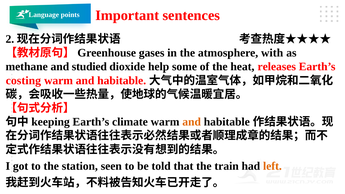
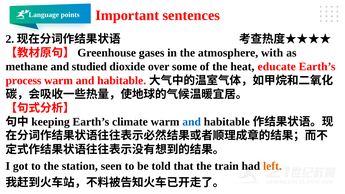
help: help -> over (159, 67)
releases: releases -> educate (277, 67)
costing: costing -> process (23, 81)
and colour: orange -> blue (192, 122)
